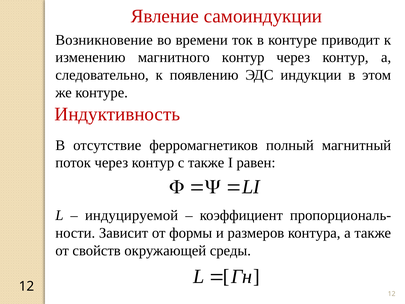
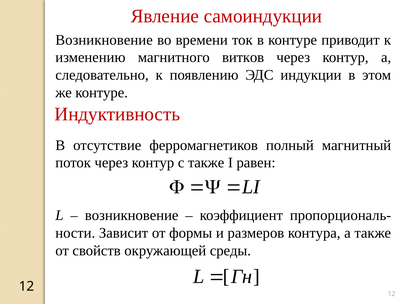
магнитного контур: контур -> витков (243, 57)
индуцируемой: индуцируемой -> возникновение (132, 215)
